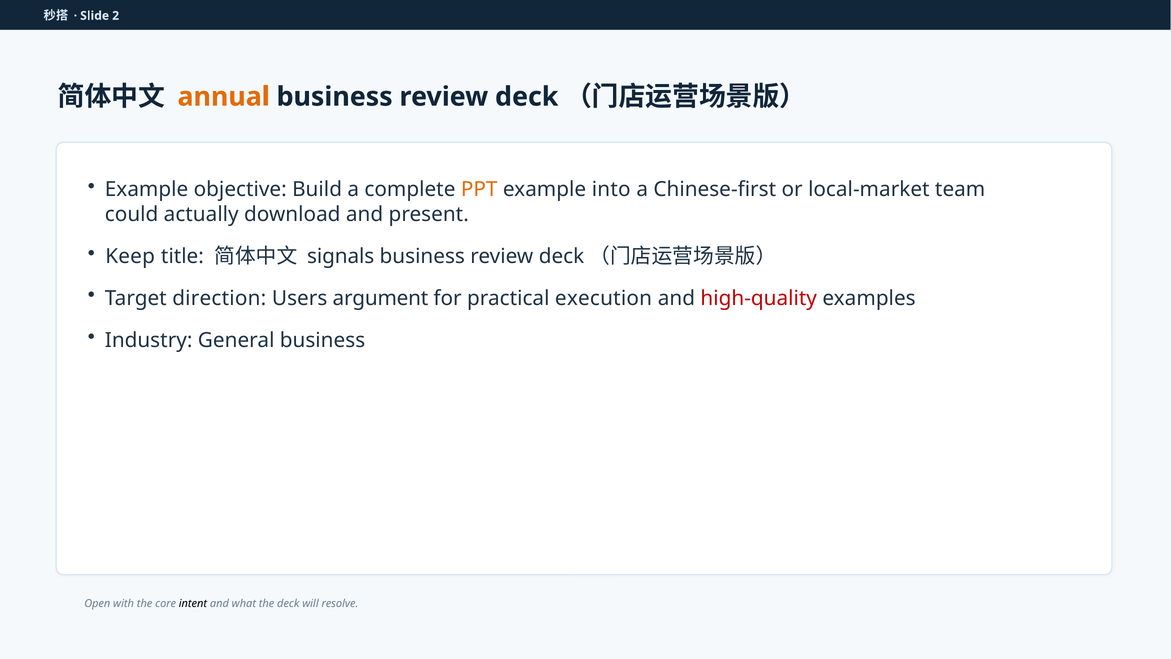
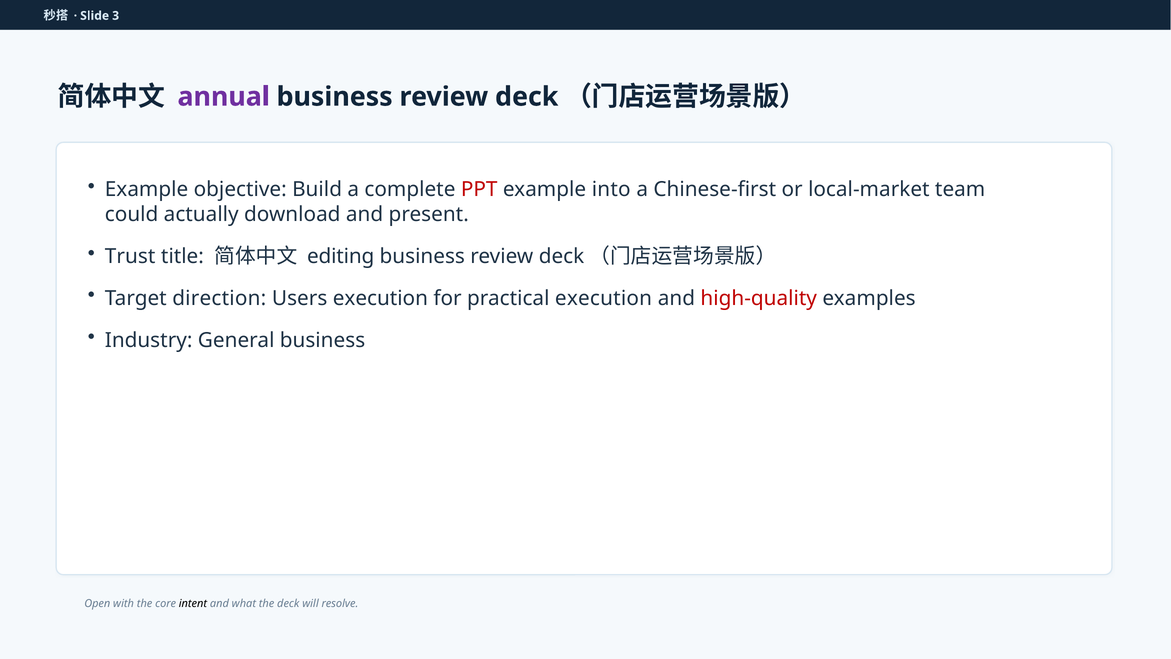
2: 2 -> 3 (116, 16)
annual colour: orange -> purple (224, 97)
PPT colour: orange -> red (479, 190)
Keep: Keep -> Trust (130, 256)
signals: signals -> editing (341, 256)
Users argument: argument -> execution (380, 298)
